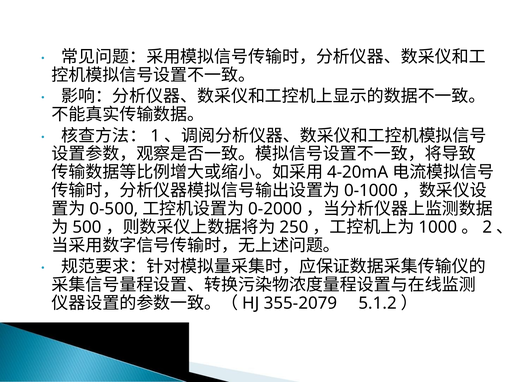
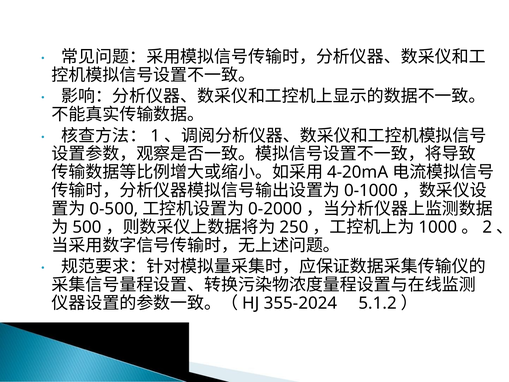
355-2079: 355-2079 -> 355-2024 (300, 303)
